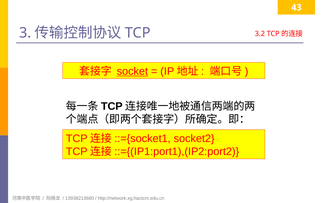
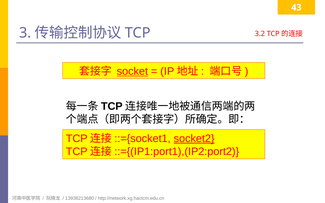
socket2 underline: none -> present (194, 139)
